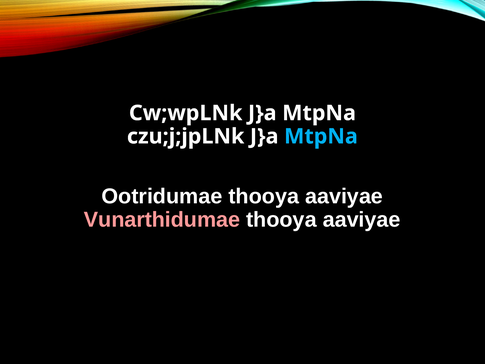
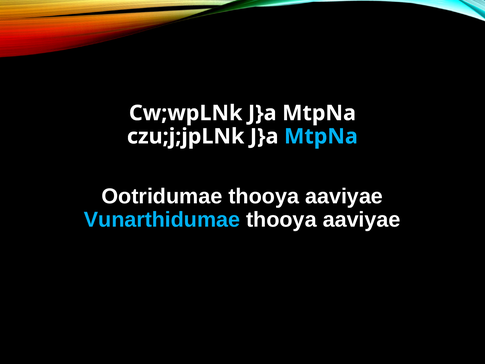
Vunarthidumae colour: pink -> light blue (162, 220)
